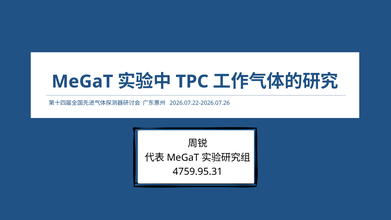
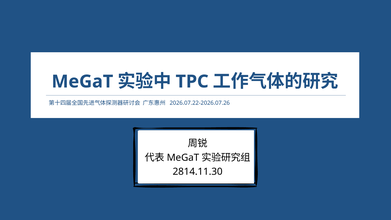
4759.95.31: 4759.95.31 -> 2814.11.30 (198, 172)
